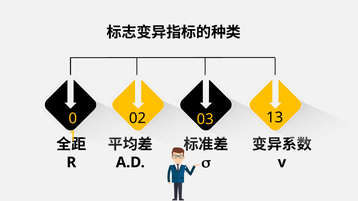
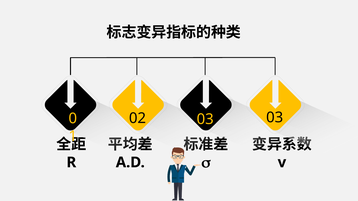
03 13: 13 -> 03 (275, 118)
